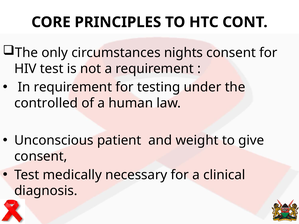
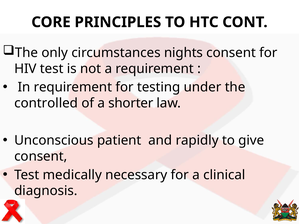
human: human -> shorter (131, 103)
weight: weight -> rapidly (197, 140)
